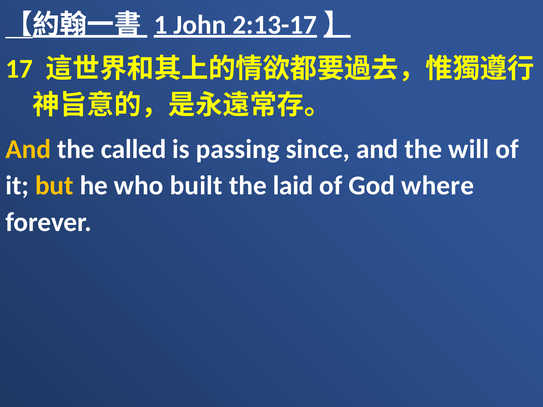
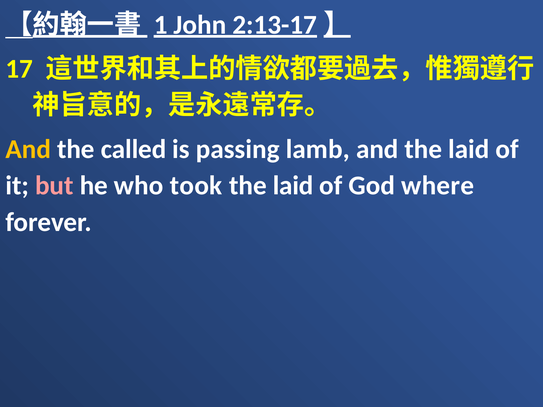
since: since -> lamb (318, 149)
and the will: will -> laid (469, 149)
but colour: yellow -> pink (54, 186)
built: built -> took (196, 186)
